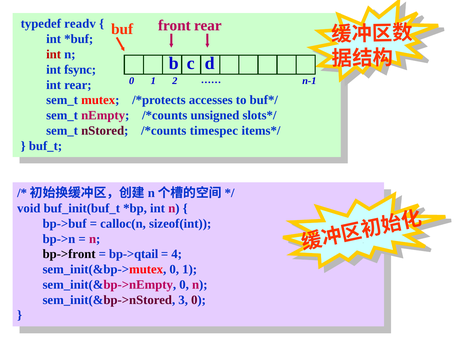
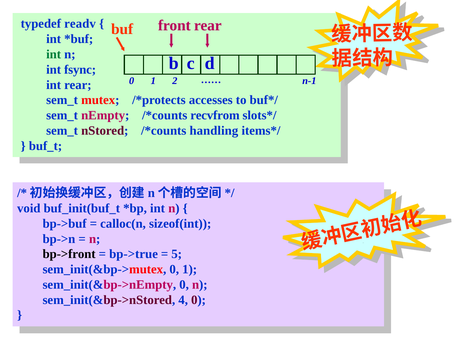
int colour: red -> green (54, 54)
unsigned: unsigned -> recvfrom (215, 115)
timespec: timespec -> handling (214, 131)
bp->qtail: bp->qtail -> bp->true (134, 254)
4: 4 -> 5 (177, 254)
3: 3 -> 4 (183, 300)
